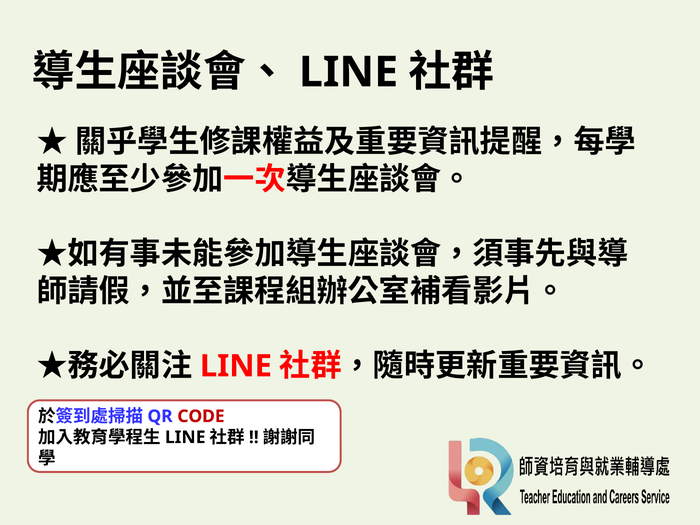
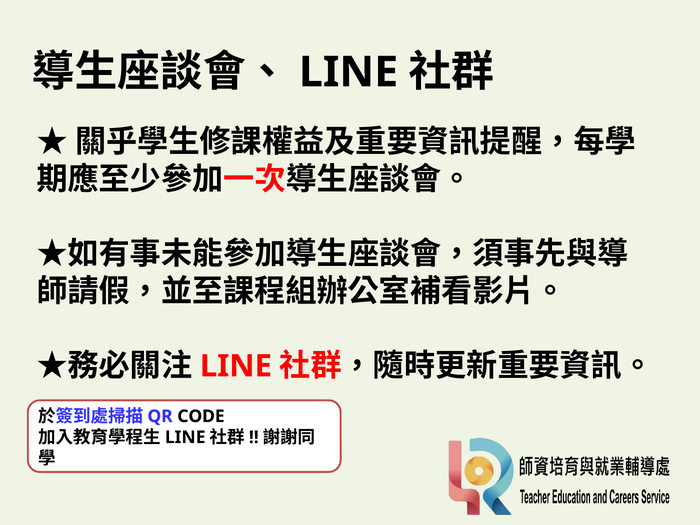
CODE colour: red -> black (201, 416)
